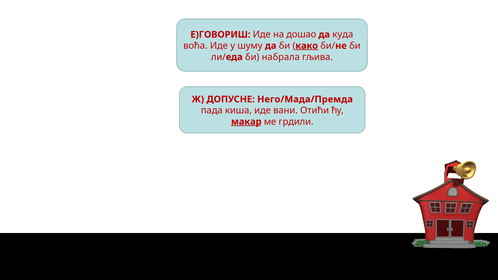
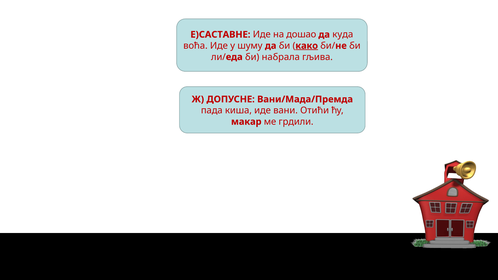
Е)ГОВОРИШ: Е)ГОВОРИШ -> Е)САСТАВНЕ (220, 35)
Него/Мада/Премда: Него/Мада/Премда -> Вани/Мада/Премда (305, 99)
макар underline: present -> none (246, 122)
